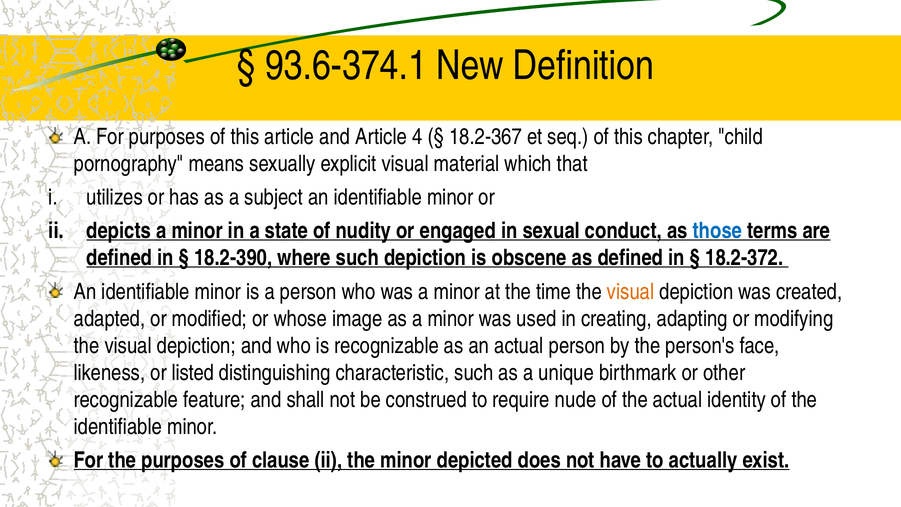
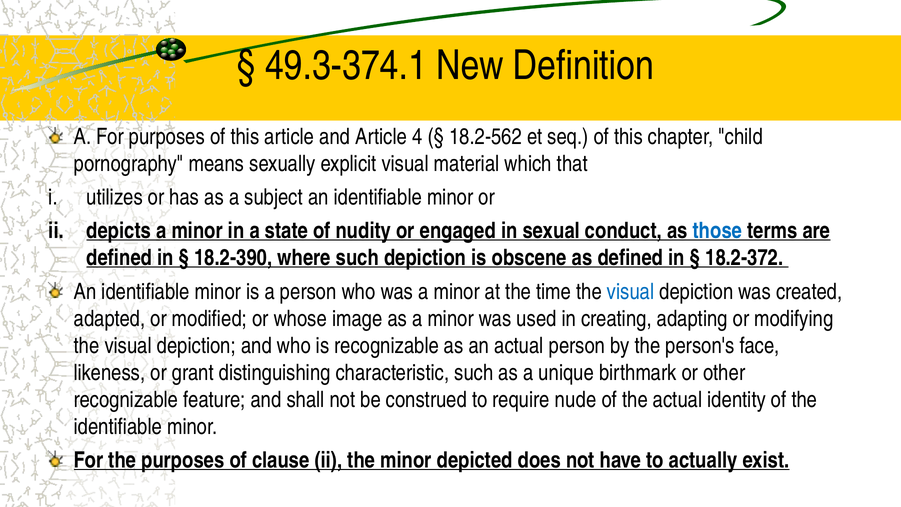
93.6-374.1: 93.6-374.1 -> 49.3-374.1 (346, 65)
18.2-367: 18.2-367 -> 18.2-562 (486, 137)
visual colour: orange -> blue (631, 292)
listed: listed -> grant (193, 373)
